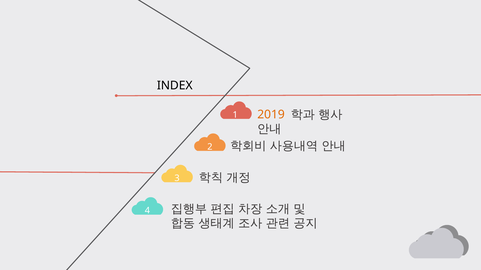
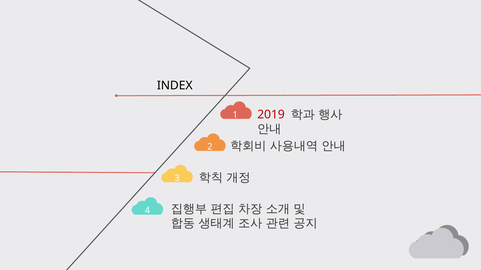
2019 colour: orange -> red (271, 115)
